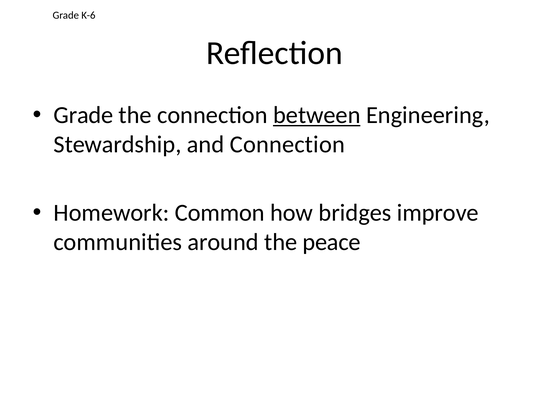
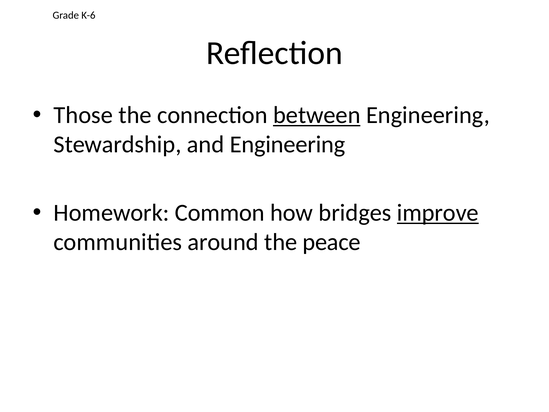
Grade: Grade -> Those (83, 115)
and Connection: Connection -> Engineering (288, 144)
improve underline: none -> present (438, 213)
